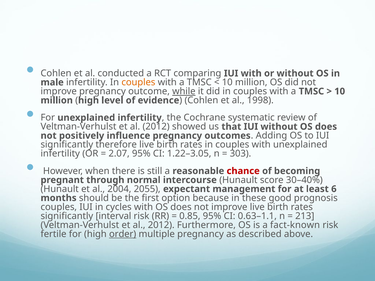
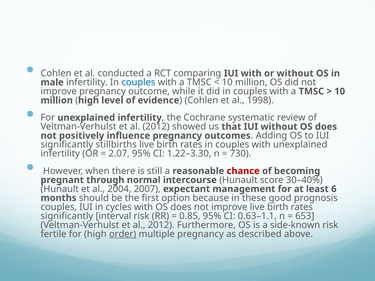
couples colour: orange -> blue (138, 82)
while underline: present -> none (184, 91)
therefore: therefore -> stillbirths (116, 145)
1.22–3.05: 1.22–3.05 -> 1.22–3.30 (189, 154)
303: 303 -> 730 (240, 154)
2055: 2055 -> 2007 (147, 189)
213: 213 -> 653 (305, 216)
fact-known: fact-known -> side-known (295, 225)
